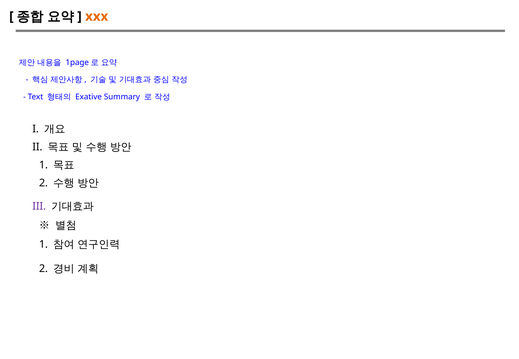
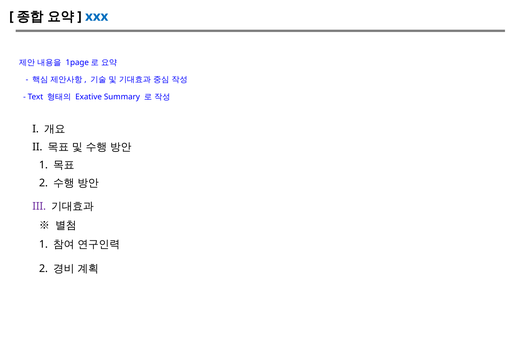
xxx colour: orange -> blue (97, 16)
